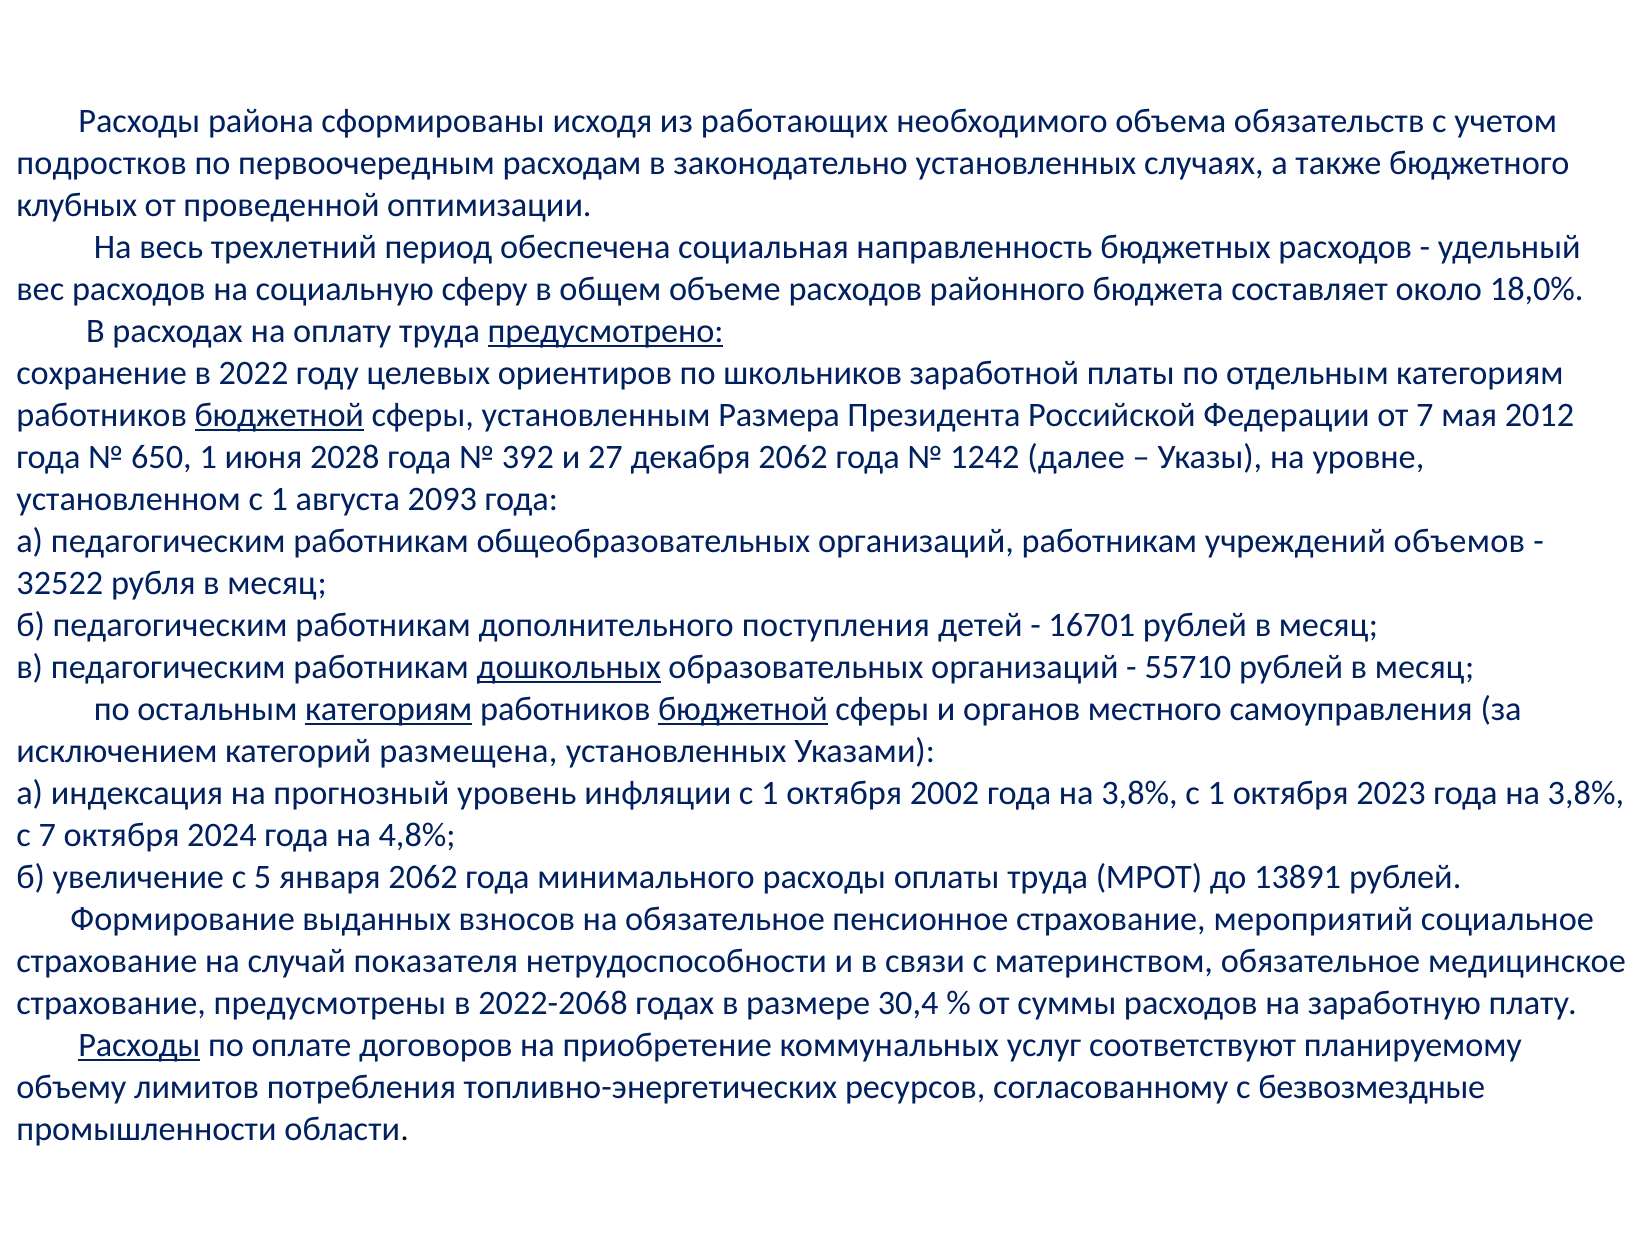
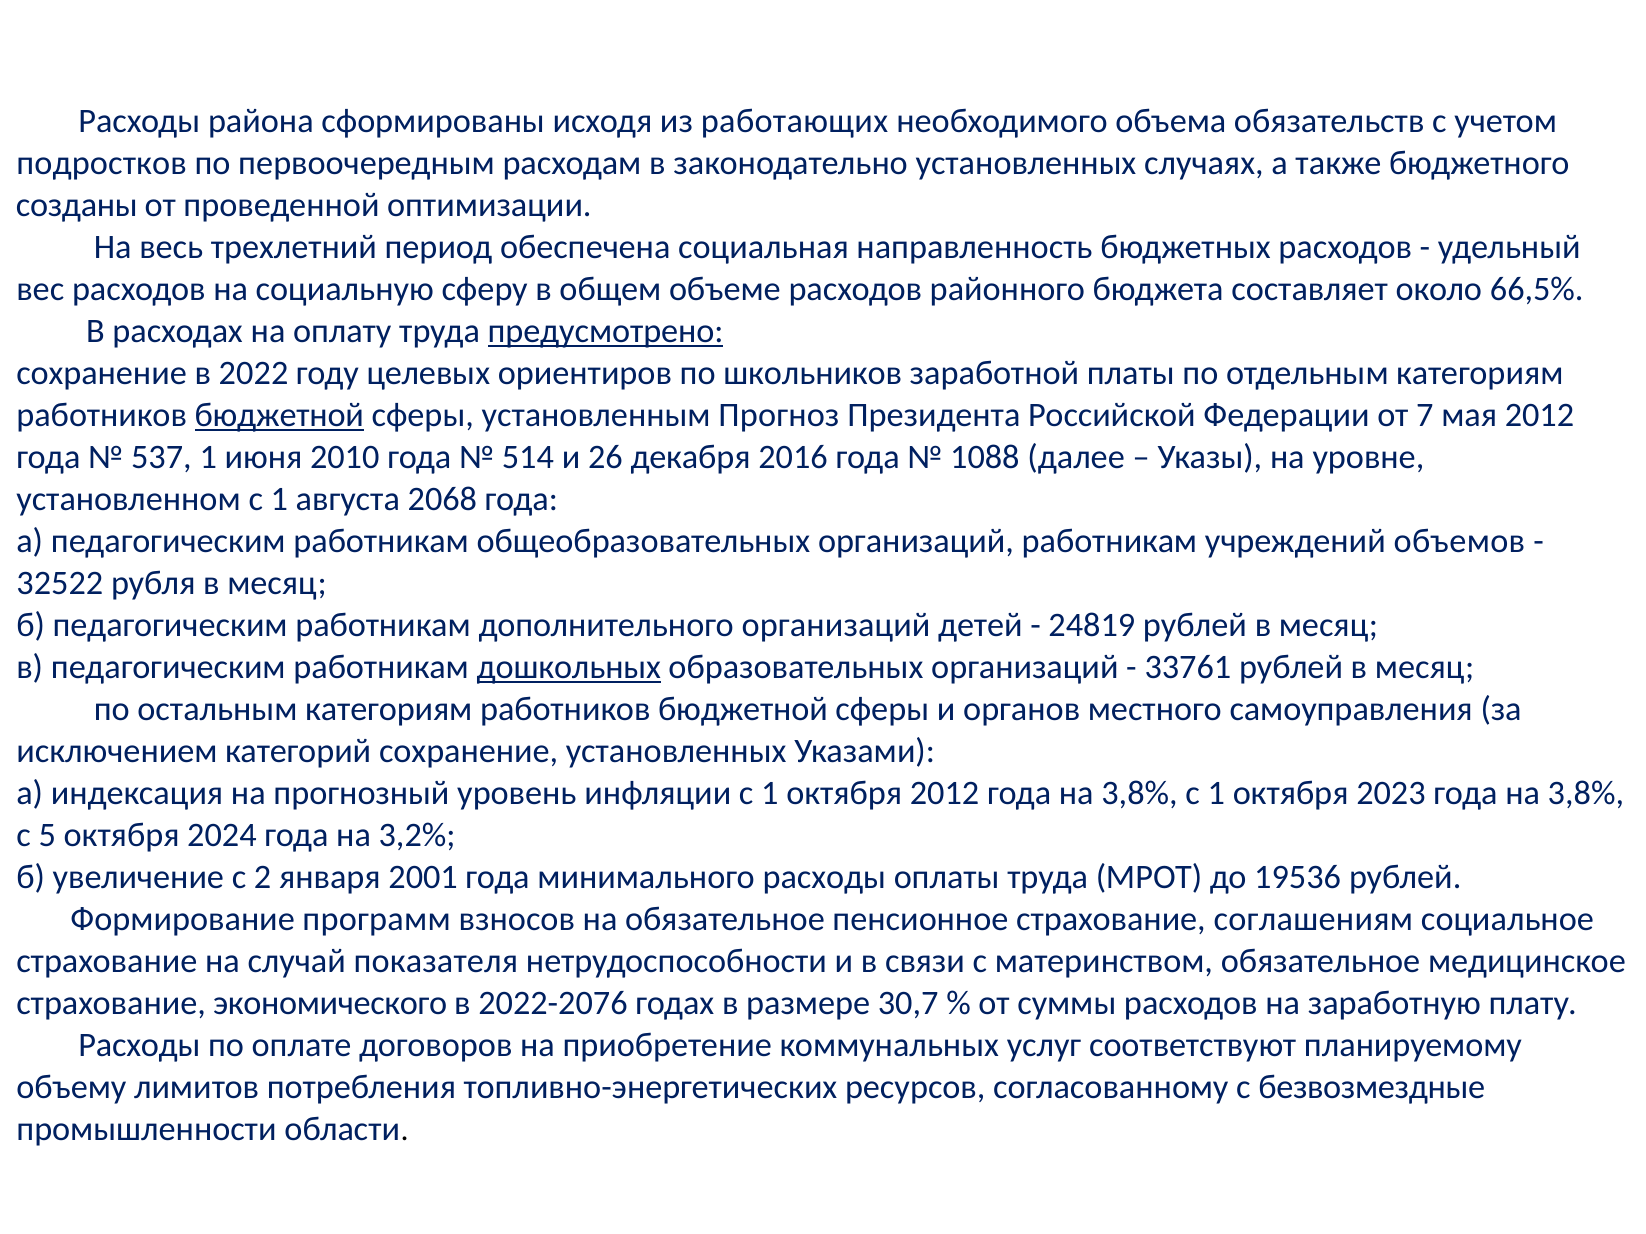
клубных: клубных -> созданы (77, 206)
18,0%: 18,0% -> 66,5% (1537, 290)
Размера: Размера -> Прогноз (779, 416)
650: 650 -> 537 (161, 458)
2028: 2028 -> 2010 (345, 458)
392: 392 -> 514 (528, 458)
27: 27 -> 26 (605, 458)
декабря 2062: 2062 -> 2016 (793, 458)
1242: 1242 -> 1088 (985, 458)
2093: 2093 -> 2068 (442, 500)
дополнительного поступления: поступления -> организаций (836, 626)
16701: 16701 -> 24819 (1092, 626)
55710: 55710 -> 33761 (1188, 668)
категориям underline: present -> none (389, 709)
бюджетной underline: present -> none (743, 709)
категорий размещена: размещена -> сохранение (469, 751)
октября 2002: 2002 -> 2012 (945, 793)
с 7: 7 -> 5 (47, 835)
4,8%: 4,8% -> 3,2% (417, 835)
5: 5 -> 2 (263, 877)
января 2062: 2062 -> 2001 (423, 877)
13891: 13891 -> 19536 (1298, 877)
выданных: выданных -> программ (377, 919)
мероприятий: мероприятий -> соглашениям (1313, 919)
предусмотрены: предусмотрены -> экономического (330, 1003)
2022-2068: 2022-2068 -> 2022-2076 (553, 1003)
30,4: 30,4 -> 30,7 (908, 1003)
Расходы underline: present -> none (139, 1045)
